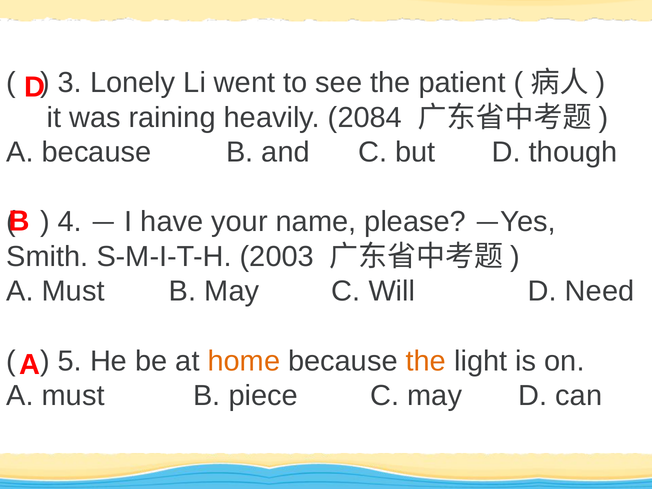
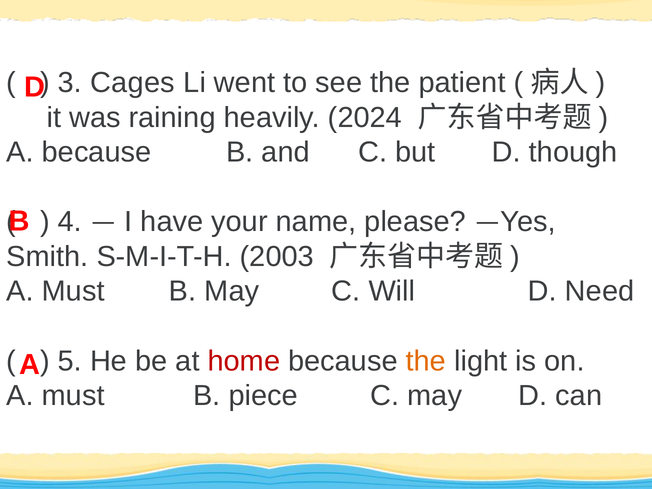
Lonely: Lonely -> Cages (133, 83)
2084: 2084 -> 2024 (365, 118)
home colour: orange -> red (244, 361)
